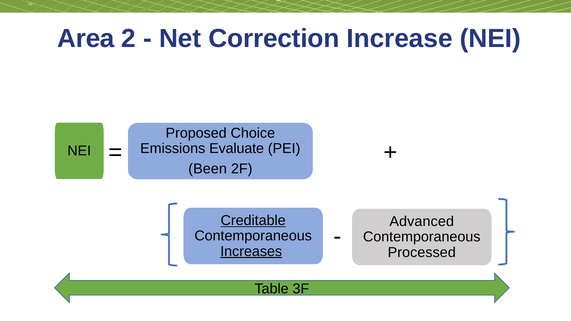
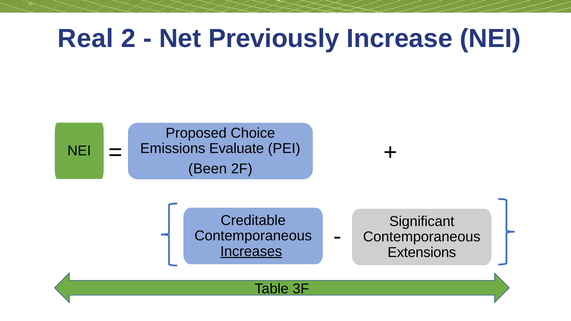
Area: Area -> Real (86, 39)
Correction: Correction -> Previously (274, 39)
Creditable underline: present -> none (253, 221)
Advanced: Advanced -> Significant (422, 222)
Processed: Processed -> Extensions (422, 252)
